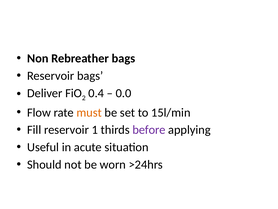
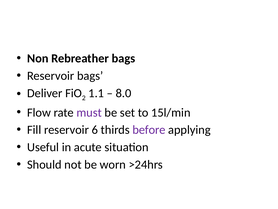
0.4: 0.4 -> 1.1 (96, 93)
0.0: 0.0 -> 8.0 (124, 93)
must colour: orange -> purple (89, 112)
1: 1 -> 6 (95, 130)
